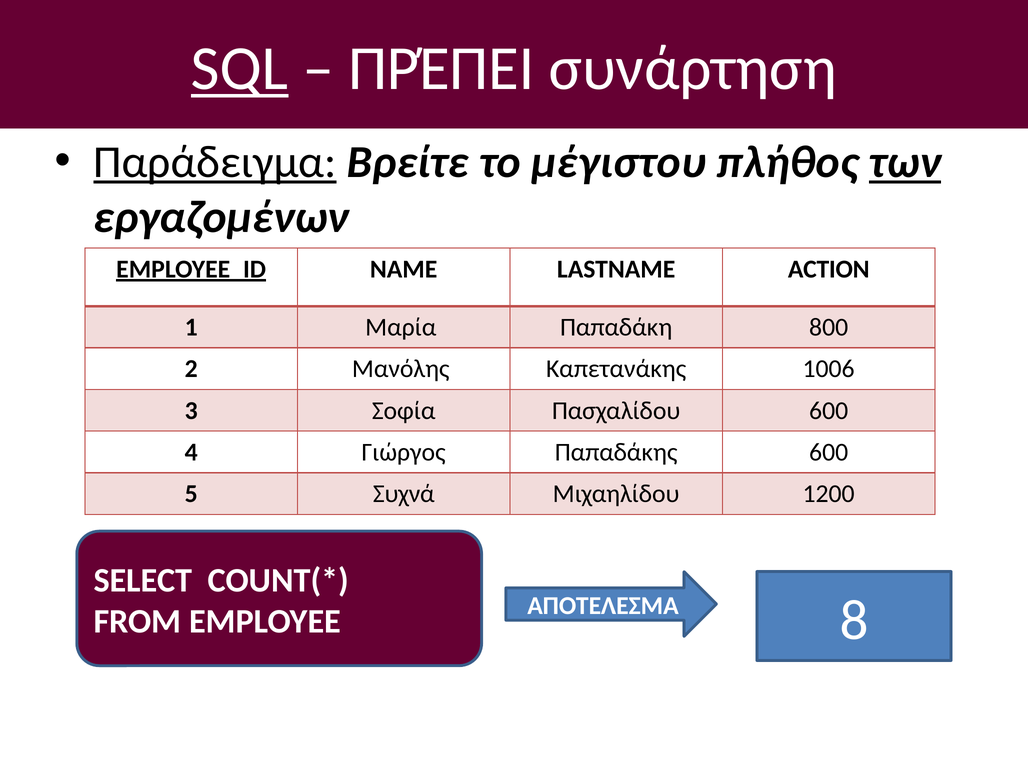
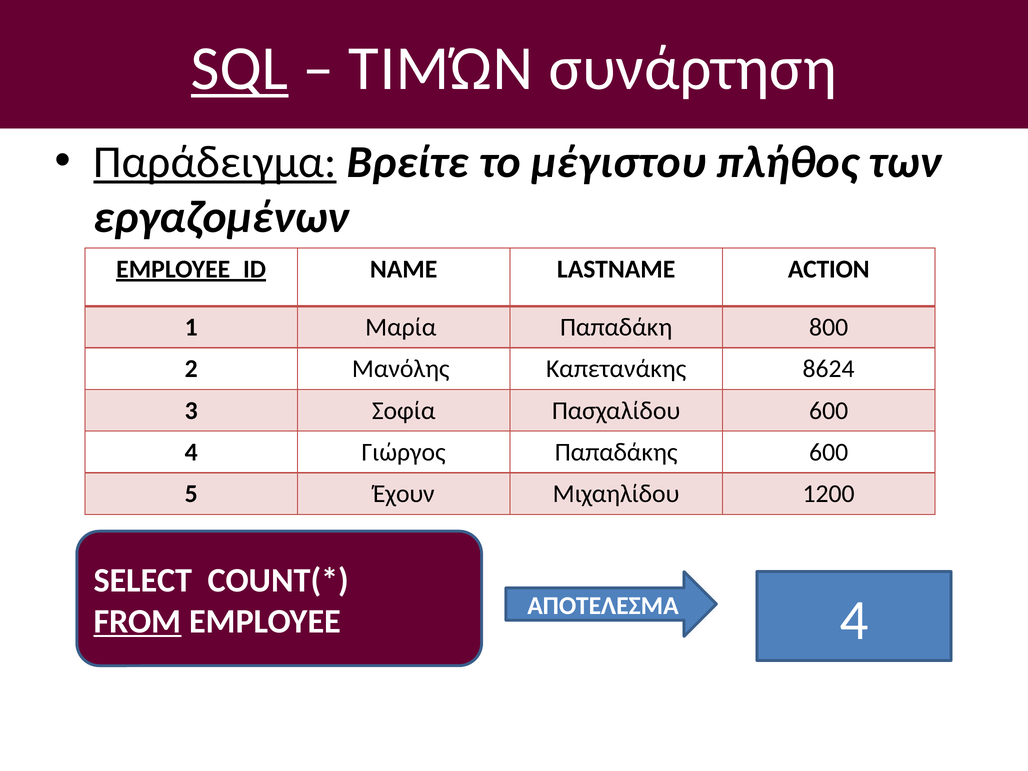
ΠΡΈΠΕΙ: ΠΡΈΠΕΙ -> ΤΙΜΏΝ (441, 69)
των underline: present -> none (905, 162)
1006: 1006 -> 8624 (829, 369)
Συχνά: Συχνά -> Έχουν (404, 494)
ΑΠΟΤΕΛΕΣΜΑ 8: 8 -> 4 (854, 620)
FROM underline: none -> present (137, 621)
